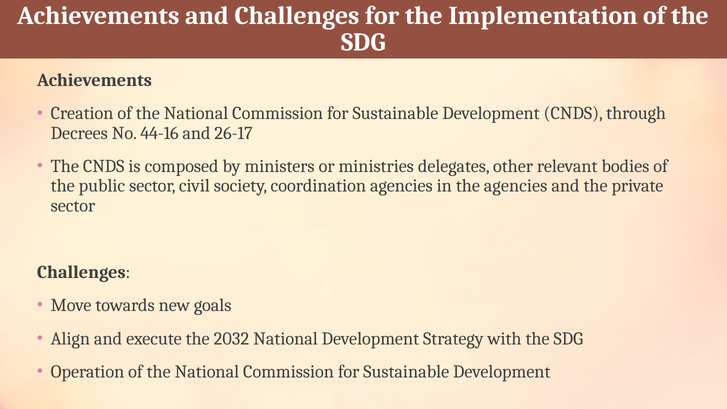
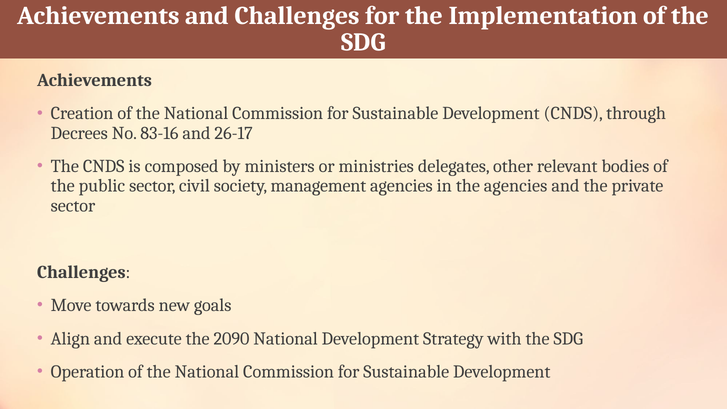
44-16: 44-16 -> 83-16 (159, 133)
coordination: coordination -> management (318, 186)
2032: 2032 -> 2090 (232, 339)
